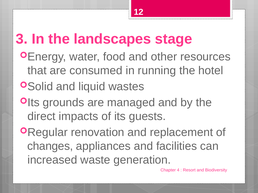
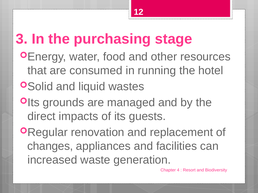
landscapes: landscapes -> purchasing (112, 39)
